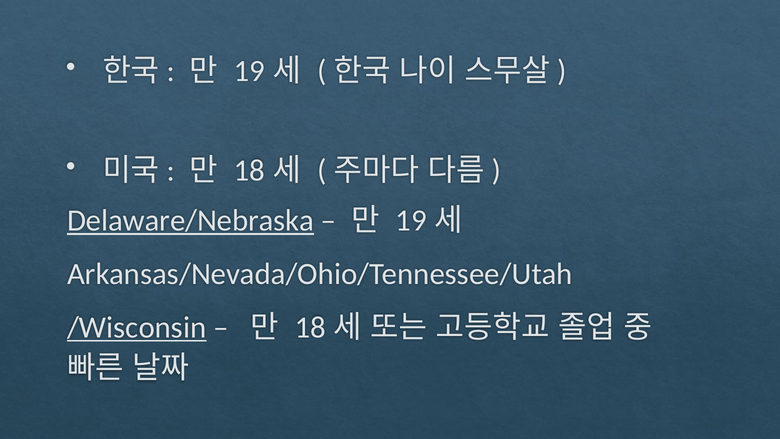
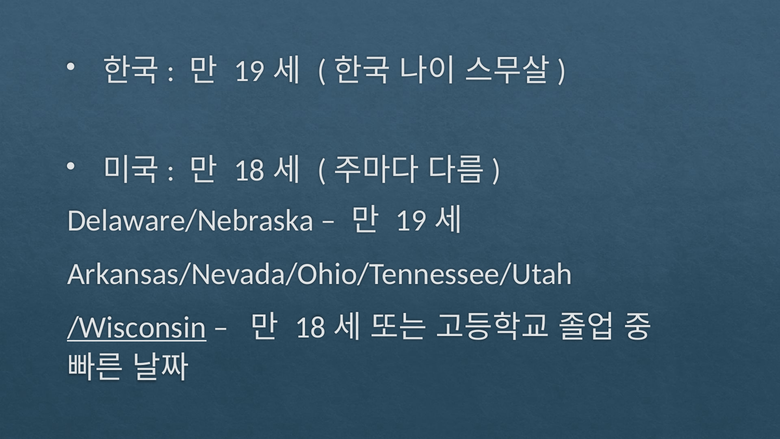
Delaware/Nebraska underline: present -> none (191, 220)
